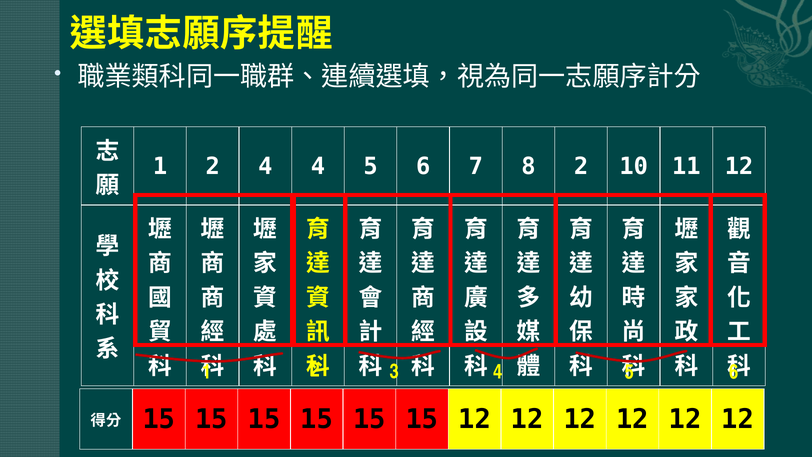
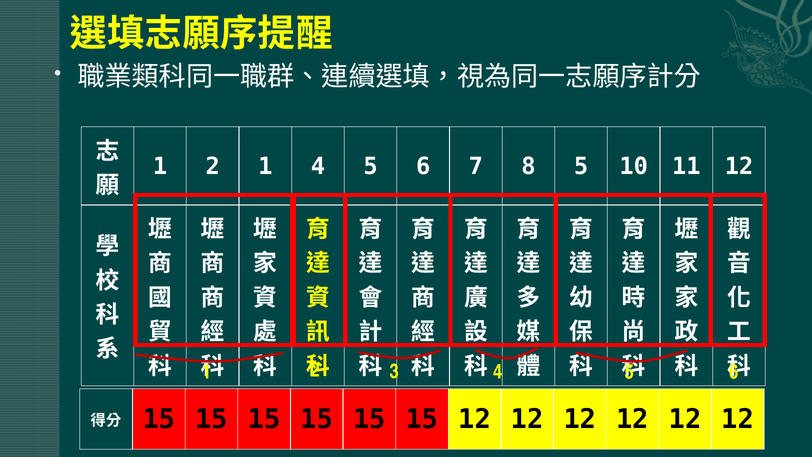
2 4: 4 -> 1 (265, 166)
8 2: 2 -> 5 (581, 166)
